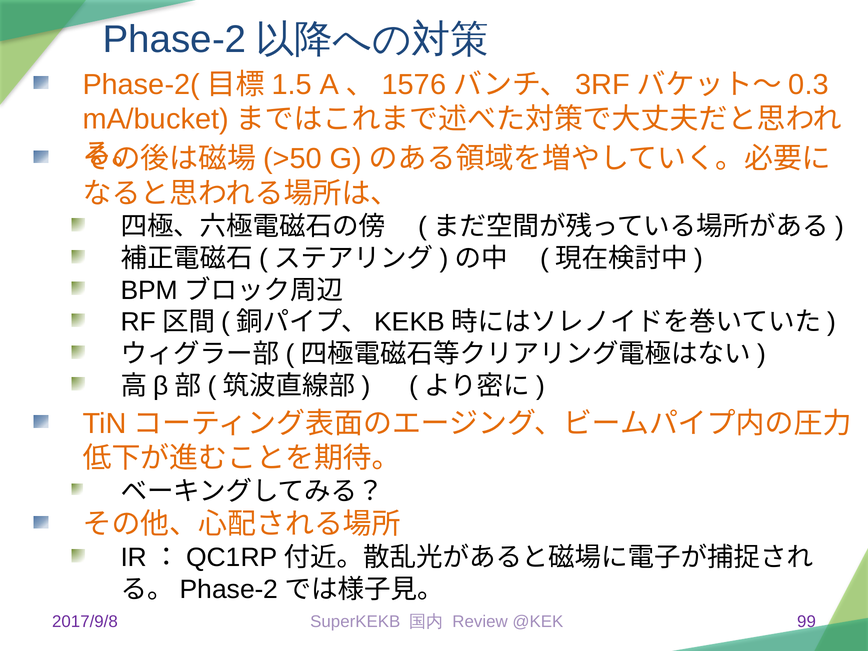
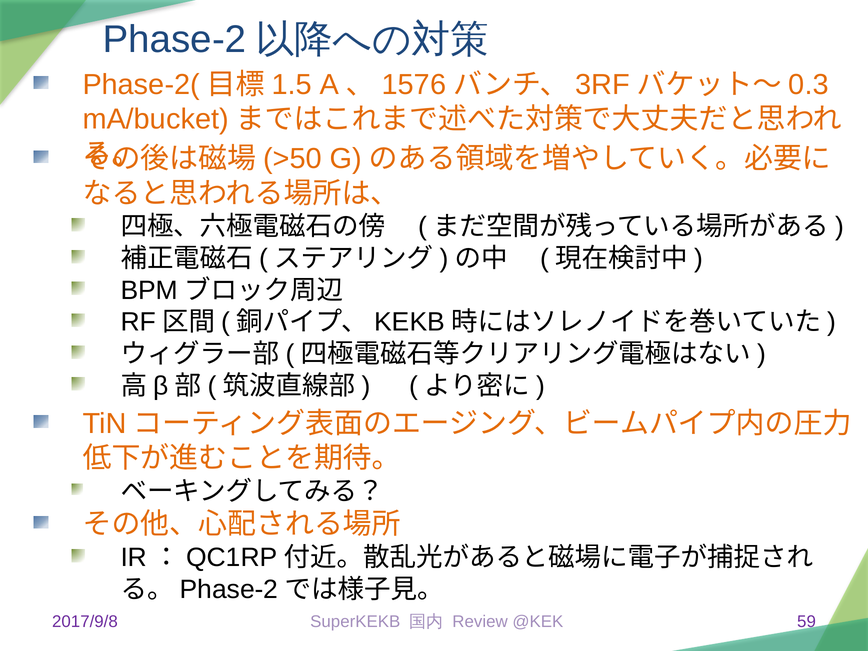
99: 99 -> 59 (807, 622)
